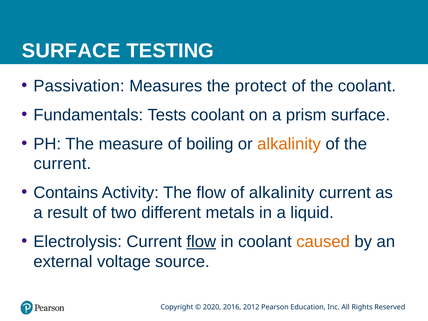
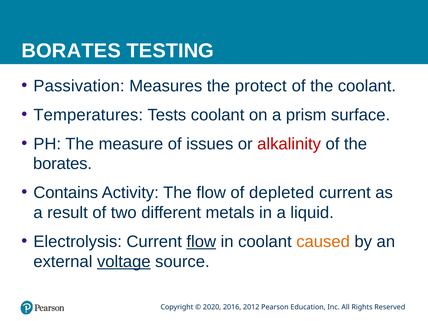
SURFACE: SURFACE -> BORATES (71, 51)
Fundamentals: Fundamentals -> Temperatures (88, 115)
boiling: boiling -> issues (210, 144)
alkalinity colour: orange -> red (289, 144)
current: current -> borates (63, 164)
of alkalinity: alkalinity -> depleted (282, 193)
voltage underline: none -> present (124, 262)
